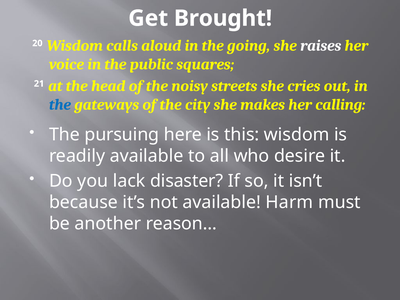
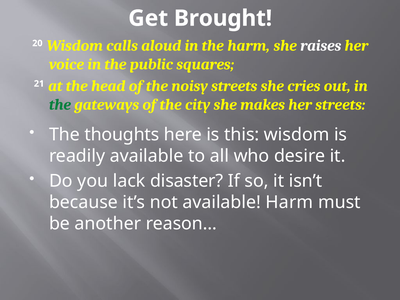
the going: going -> harm (249, 46)
the colour: blue -> green (60, 105)
her calling: calling -> streets (340, 105)
pursuing: pursuing -> thoughts (122, 135)
